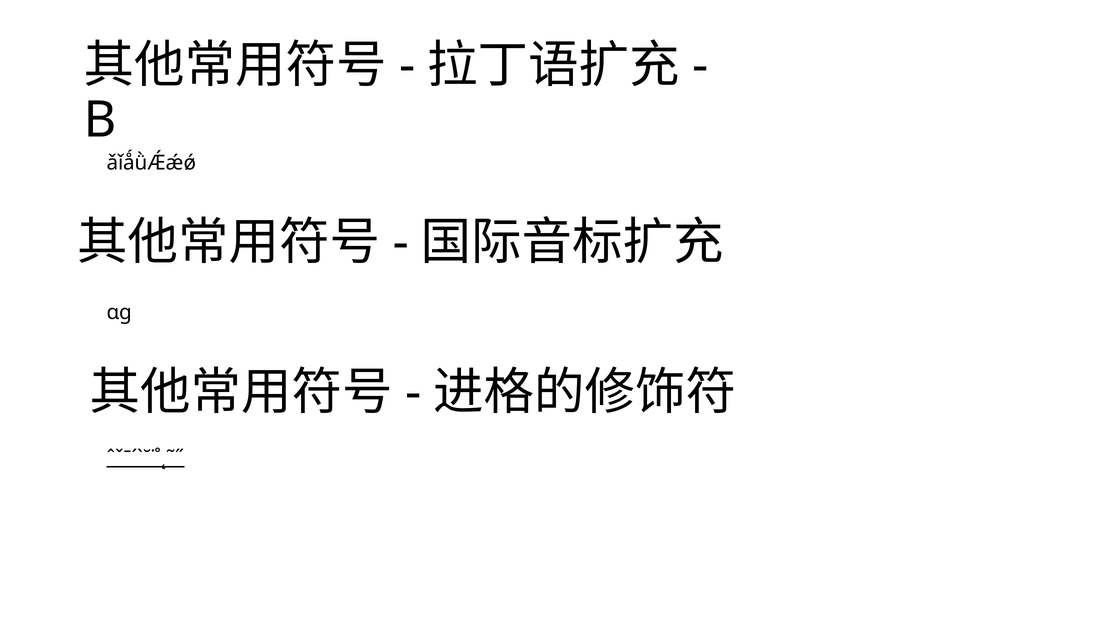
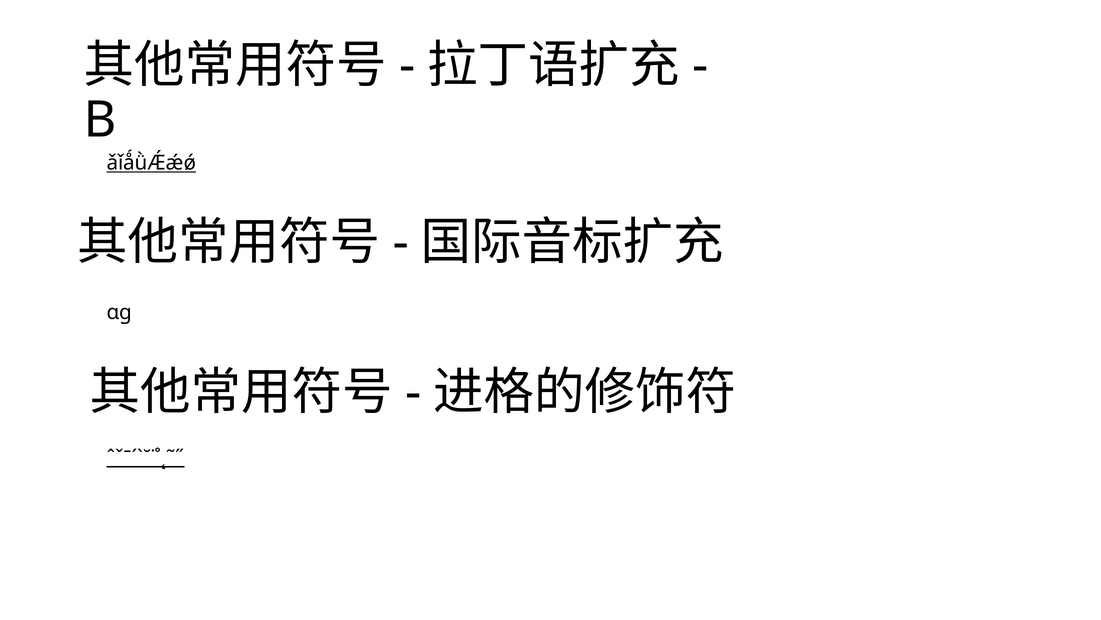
ǎǐǻǜǼǽǿ underline: none -> present (151, 163)
